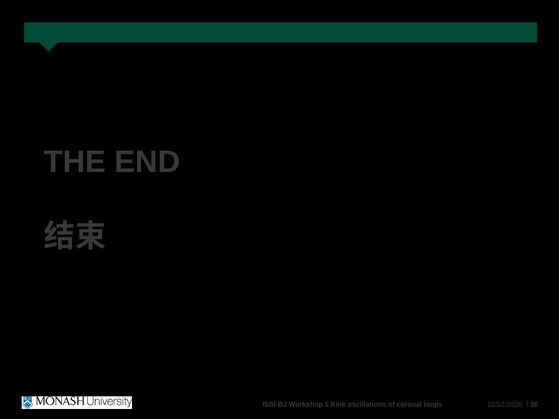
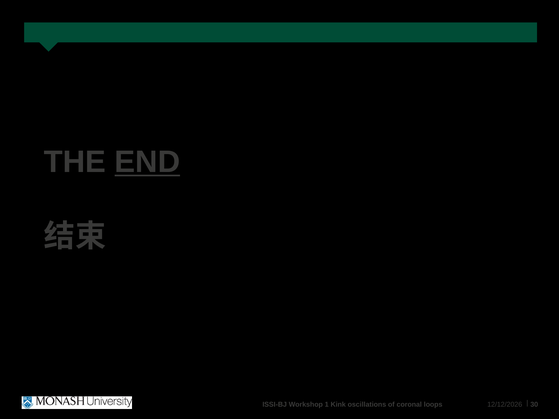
END underline: none -> present (147, 162)
